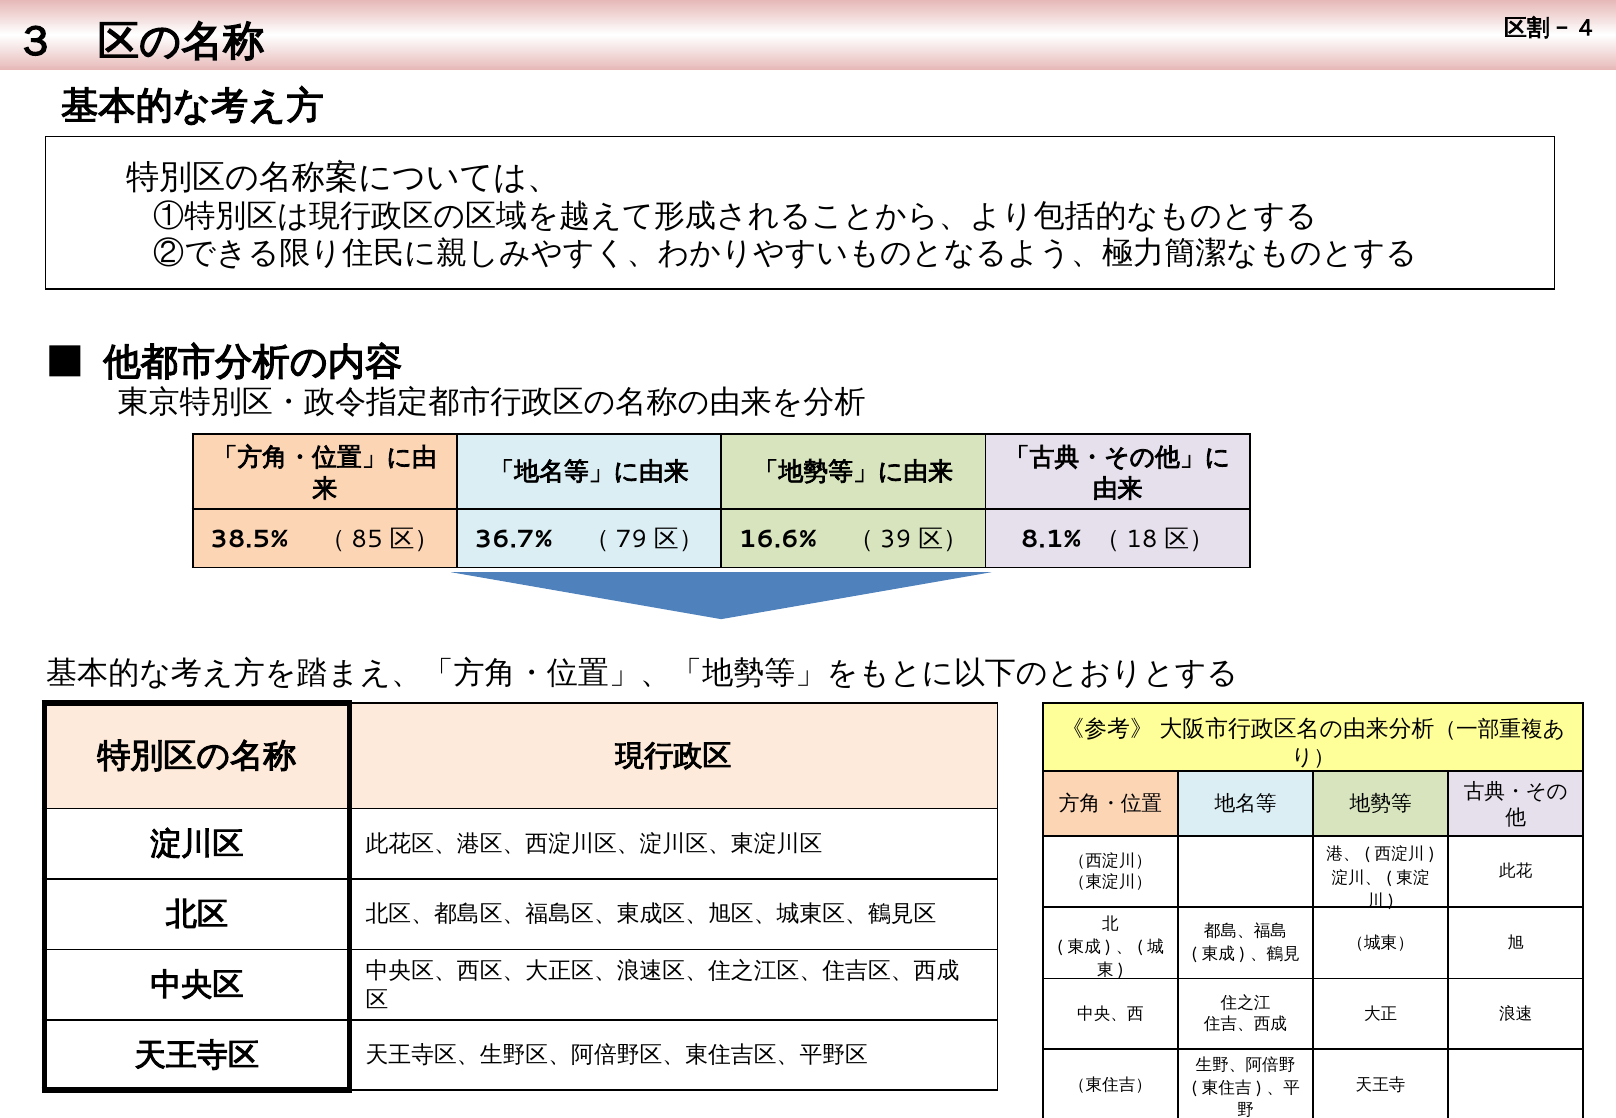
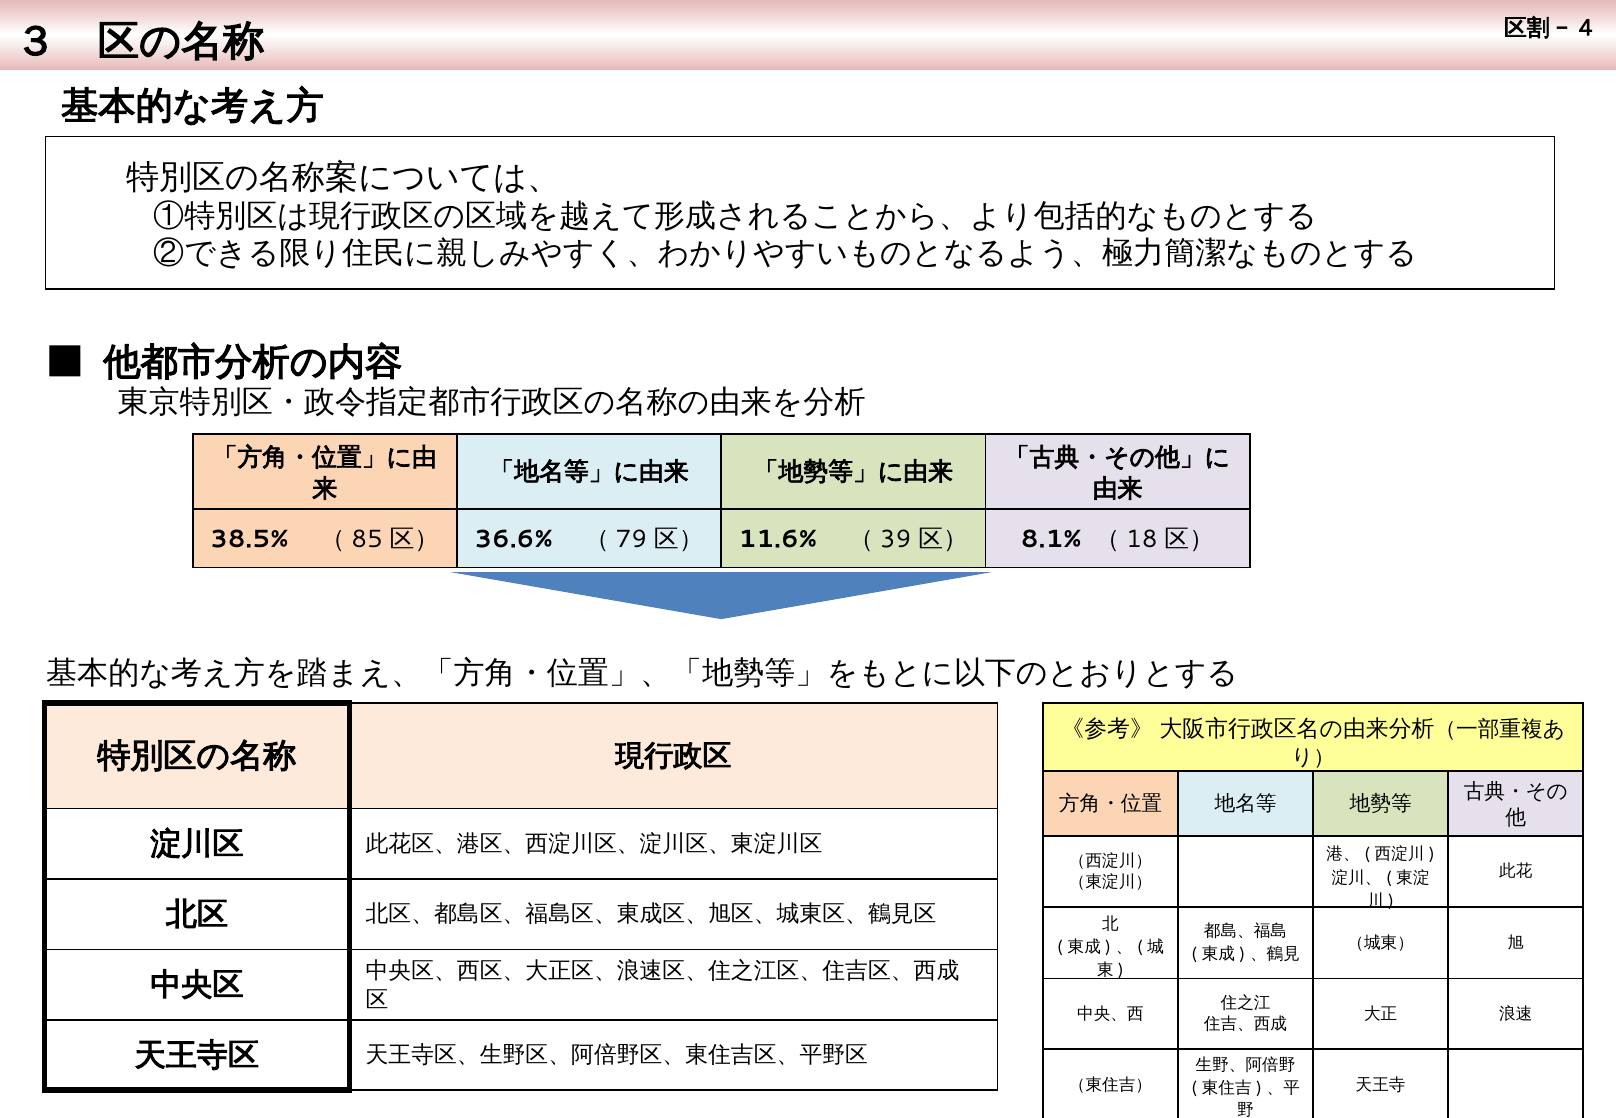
36.7%: 36.7% -> 36.6% (513, 540)
16.6%: 16.6% -> 11.6% (778, 540)
